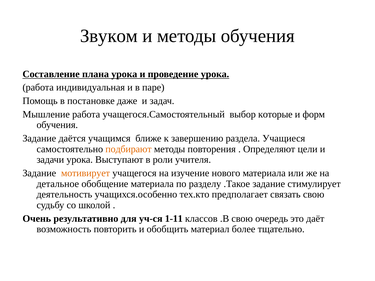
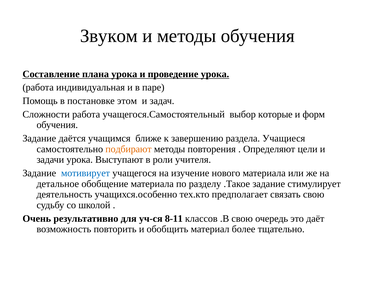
даже: даже -> этом (127, 101)
Мышление: Мышление -> Сложности (46, 114)
мотивирует colour: orange -> blue (86, 173)
1-11: 1-11 -> 8-11 (174, 219)
